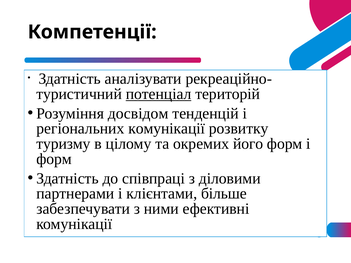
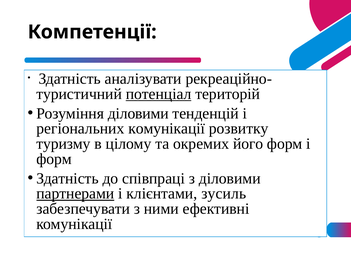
Розуміння досвідом: досвідом -> діловими (138, 114)
партнерами underline: none -> present (75, 194)
більше: більше -> зусиль (224, 194)
